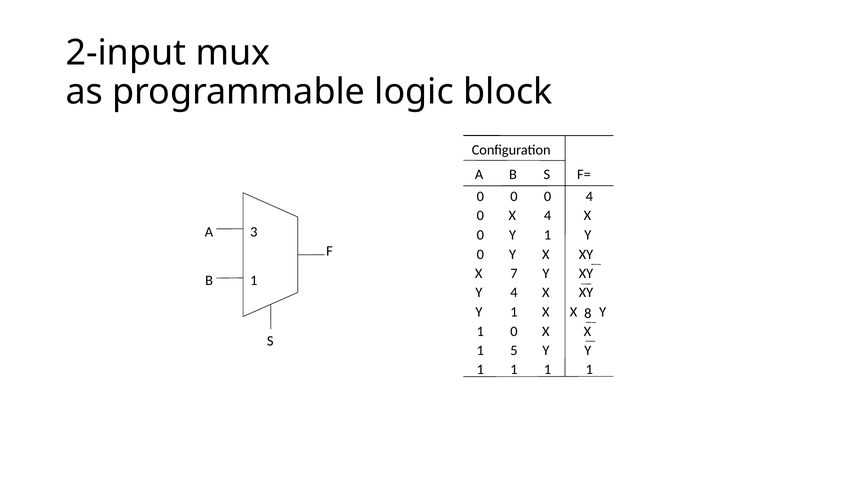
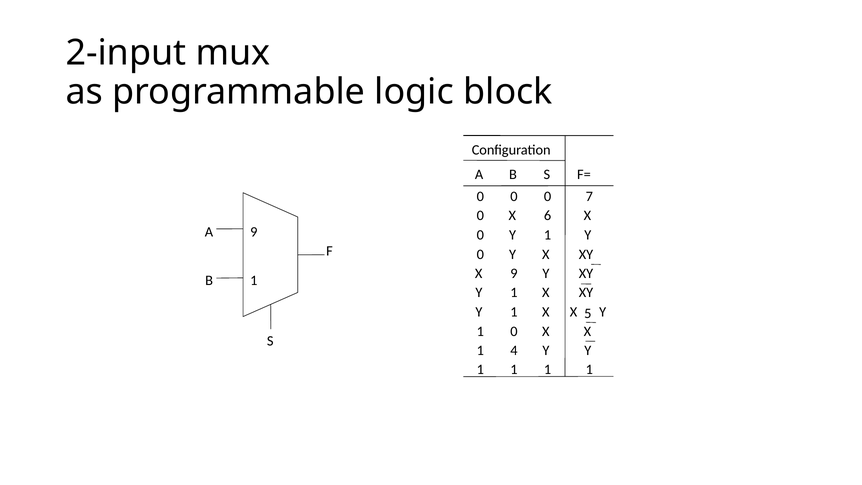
0 4: 4 -> 7 (589, 197)
X 4: 4 -> 6 (548, 216)
A 3: 3 -> 9 (254, 232)
X 7: 7 -> 9 (514, 273)
4: 4 -> 1 (514, 293)
8: 8 -> 5 (588, 314)
5: 5 -> 4 (514, 350)
